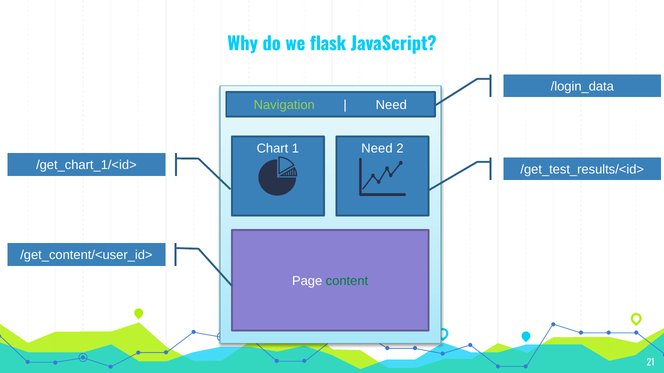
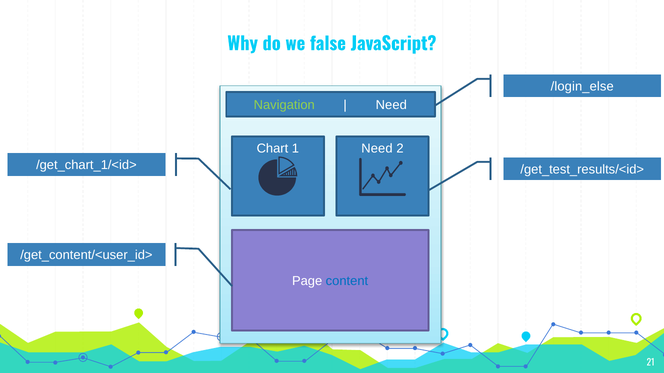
flask: flask -> false (328, 44)
/login_data: /login_data -> /login_else (582, 87)
content colour: green -> blue (347, 282)
